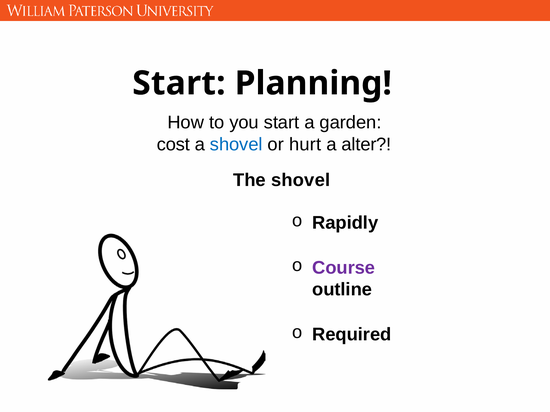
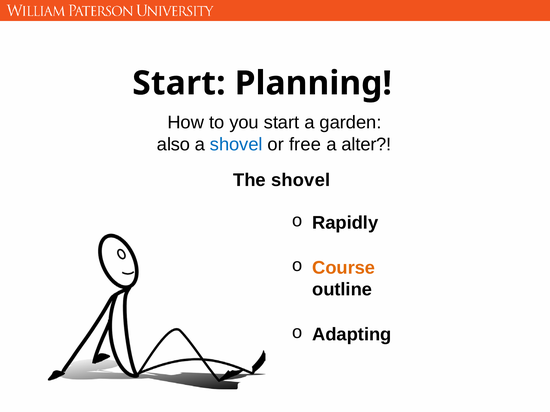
cost: cost -> also (174, 145)
hurt: hurt -> free (305, 145)
Course colour: purple -> orange (344, 268)
Required: Required -> Adapting (352, 335)
